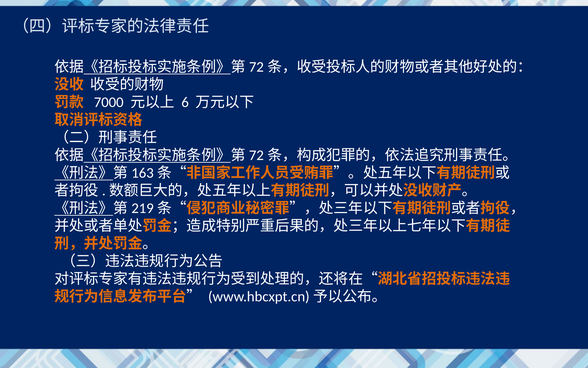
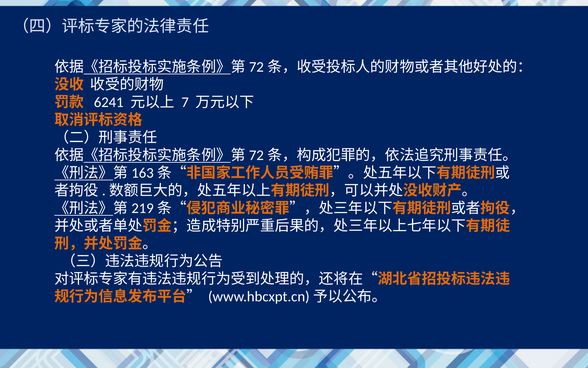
7000: 7000 -> 6241 (109, 102)
6: 6 -> 7 (185, 102)
